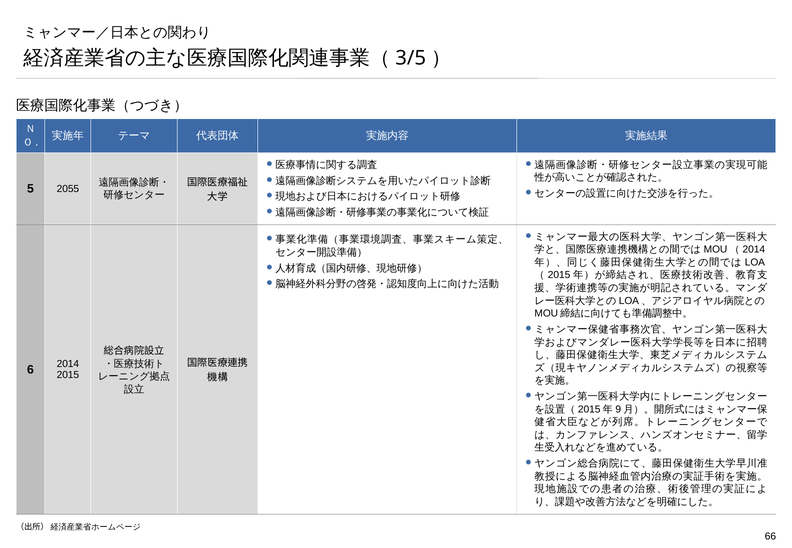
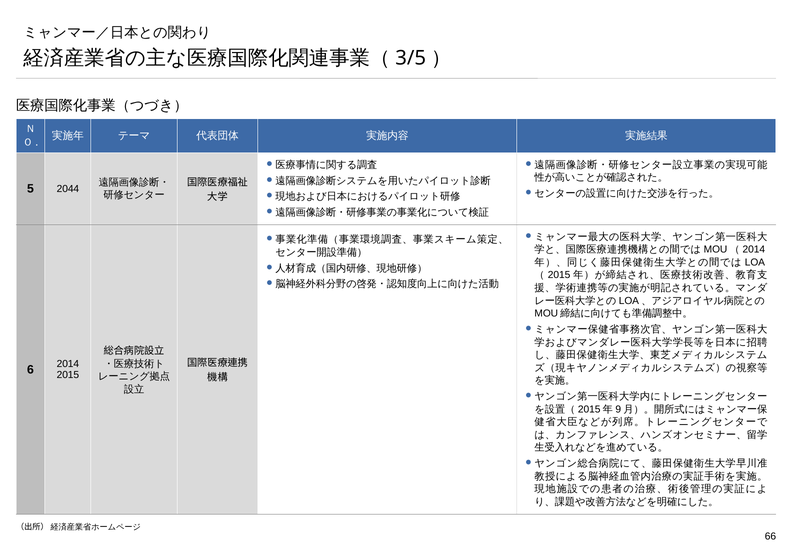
2055: 2055 -> 2044 (68, 189)
